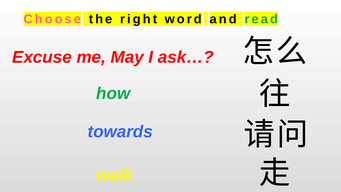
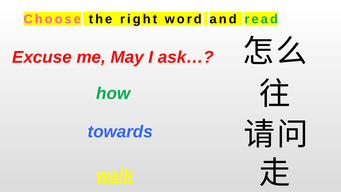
walk underline: none -> present (115, 175)
